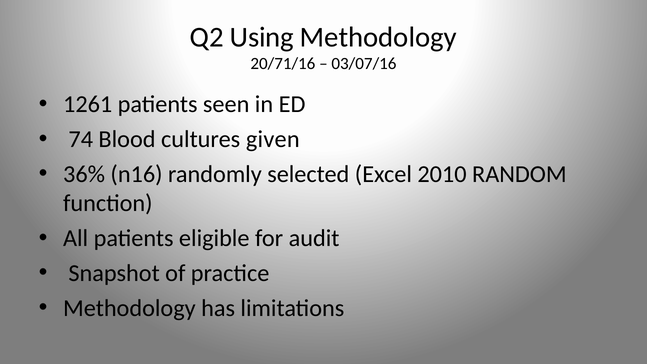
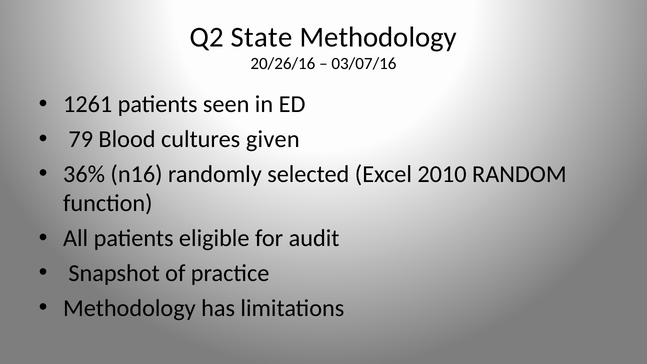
Using: Using -> State (262, 37)
20/71/16: 20/71/16 -> 20/26/16 (283, 64)
74: 74 -> 79 (81, 139)
